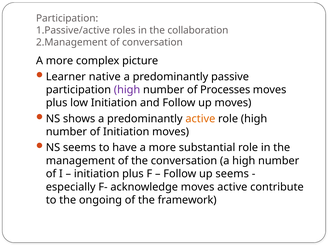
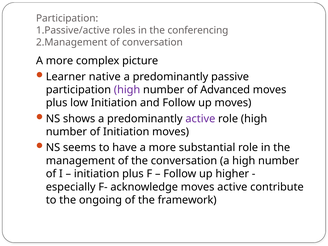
collaboration: collaboration -> conferencing (198, 30)
Processes: Processes -> Advanced (225, 90)
active colour: orange -> purple (200, 119)
up seems: seems -> higher (232, 174)
